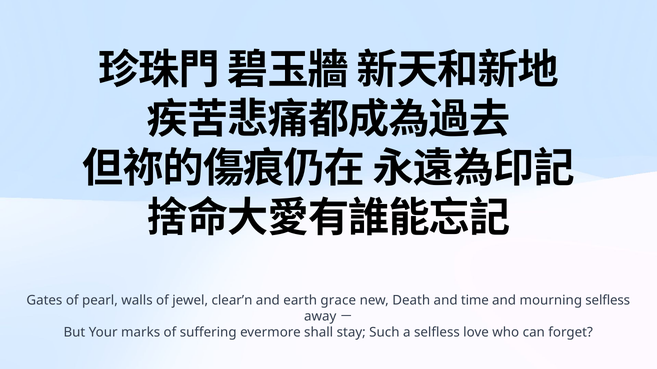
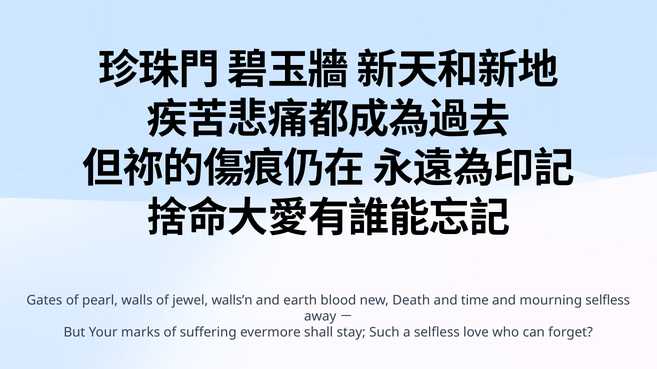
clear’n: clear’n -> walls’n (232, 301)
grace: grace -> blood (338, 301)
